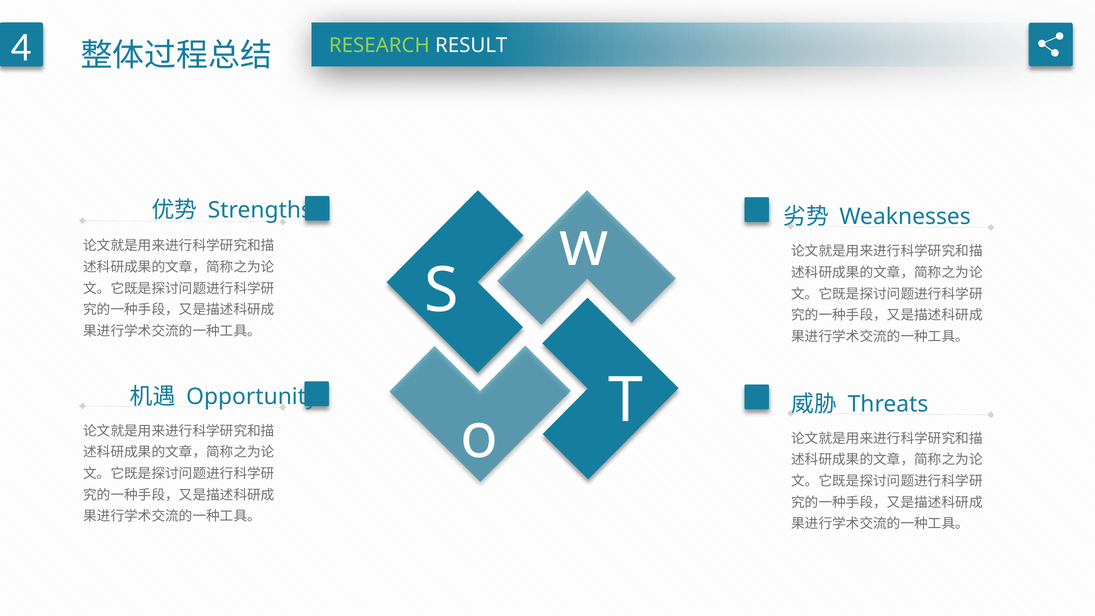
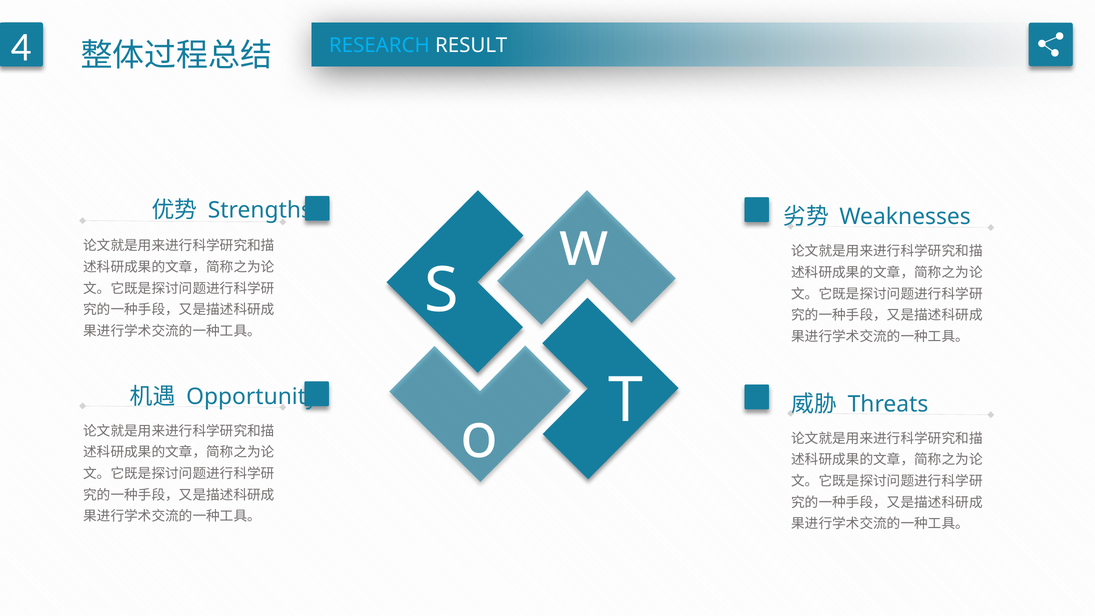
RESEARCH colour: light green -> light blue (379, 46)
